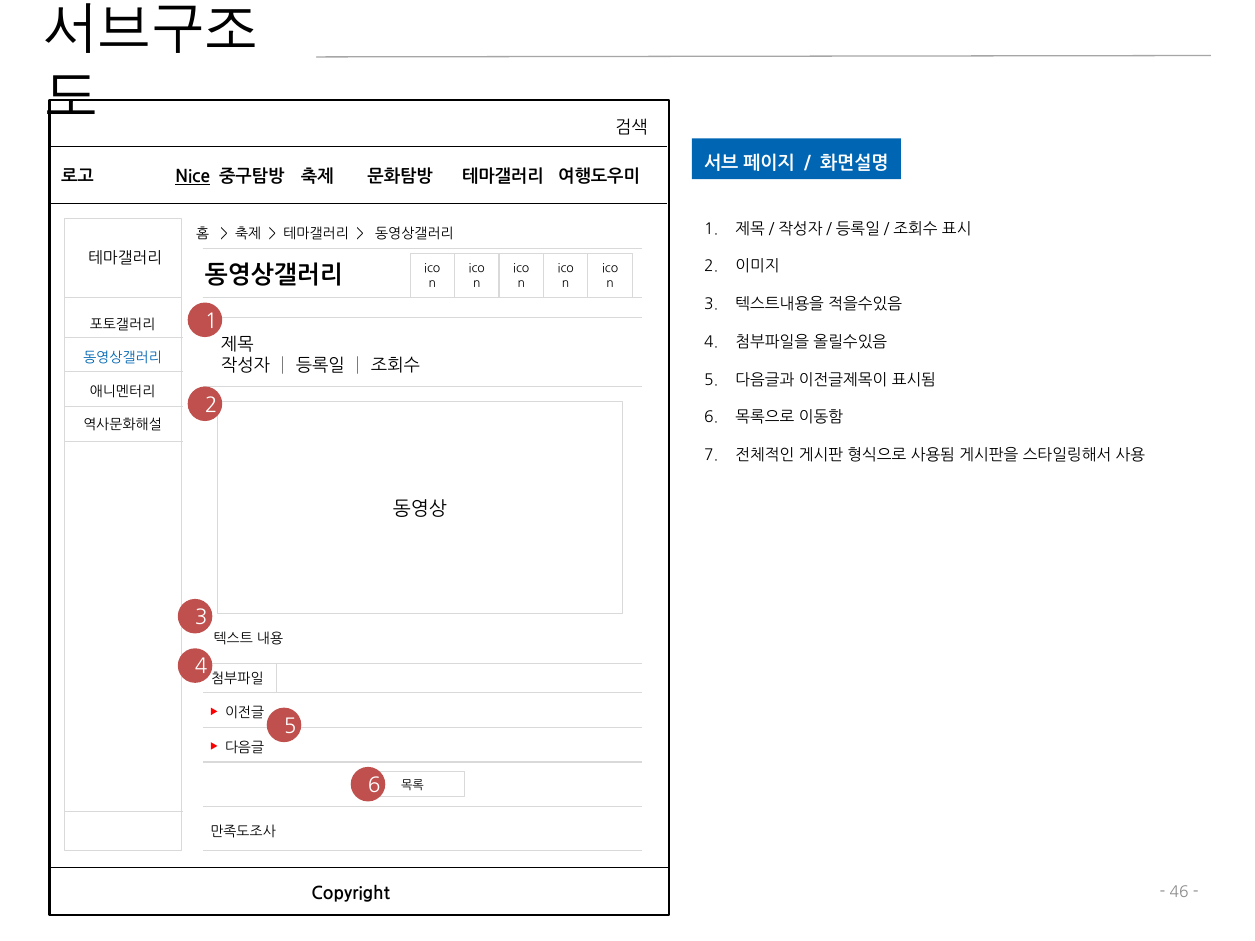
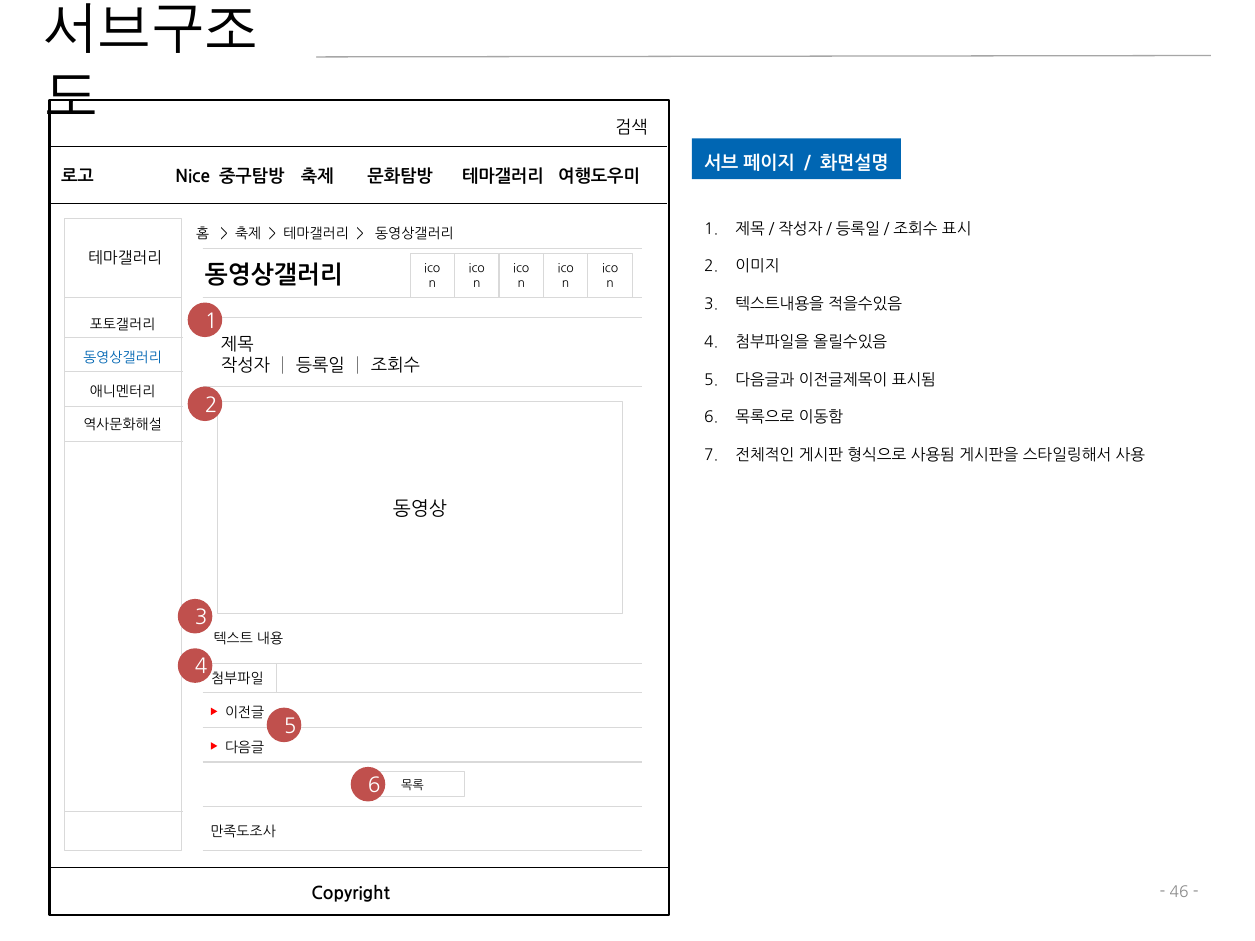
Nice underline: present -> none (193, 177)
